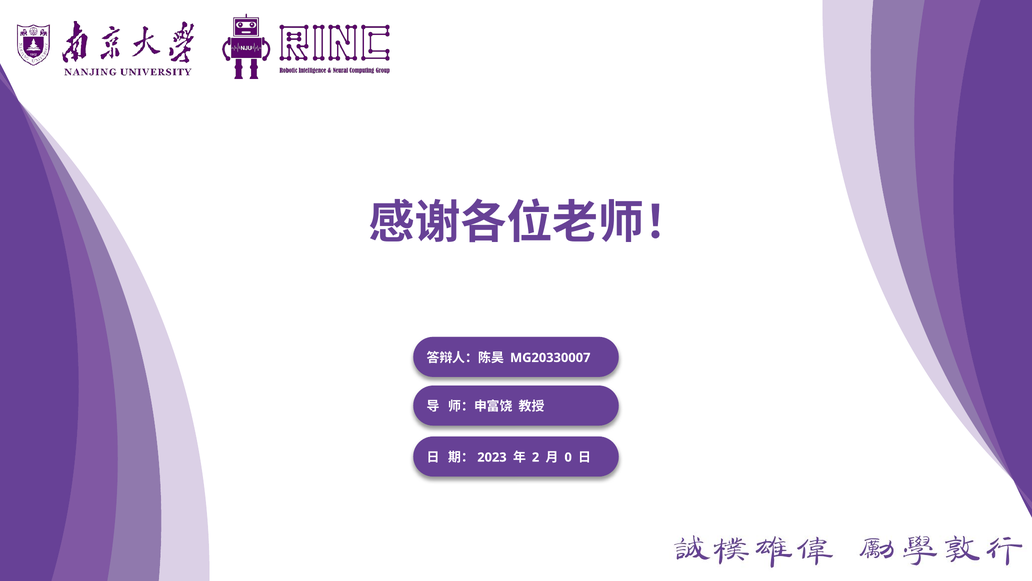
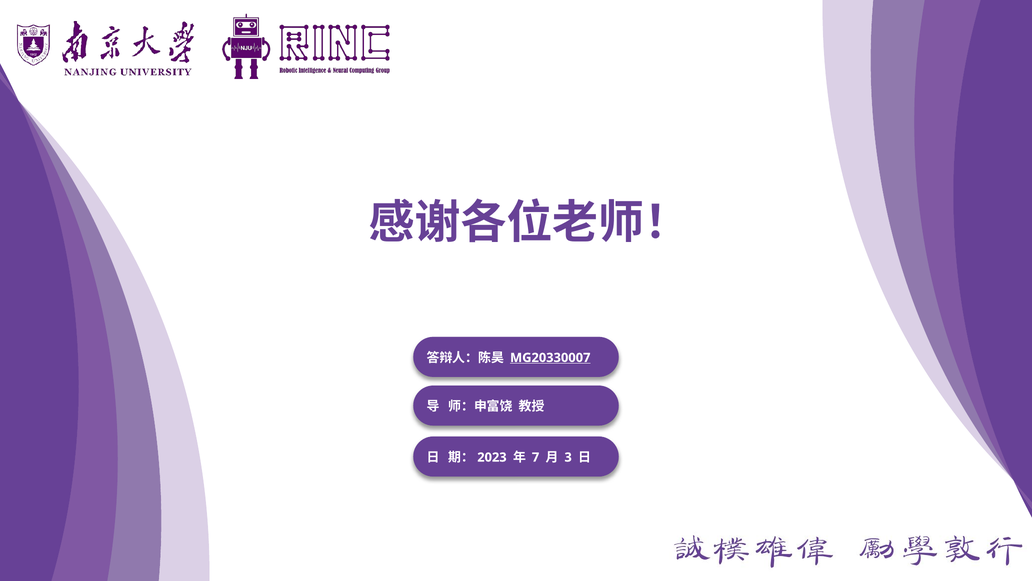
MG20330007 underline: none -> present (550, 357)
2: 2 -> 7 (536, 457)
0: 0 -> 3 (568, 457)
